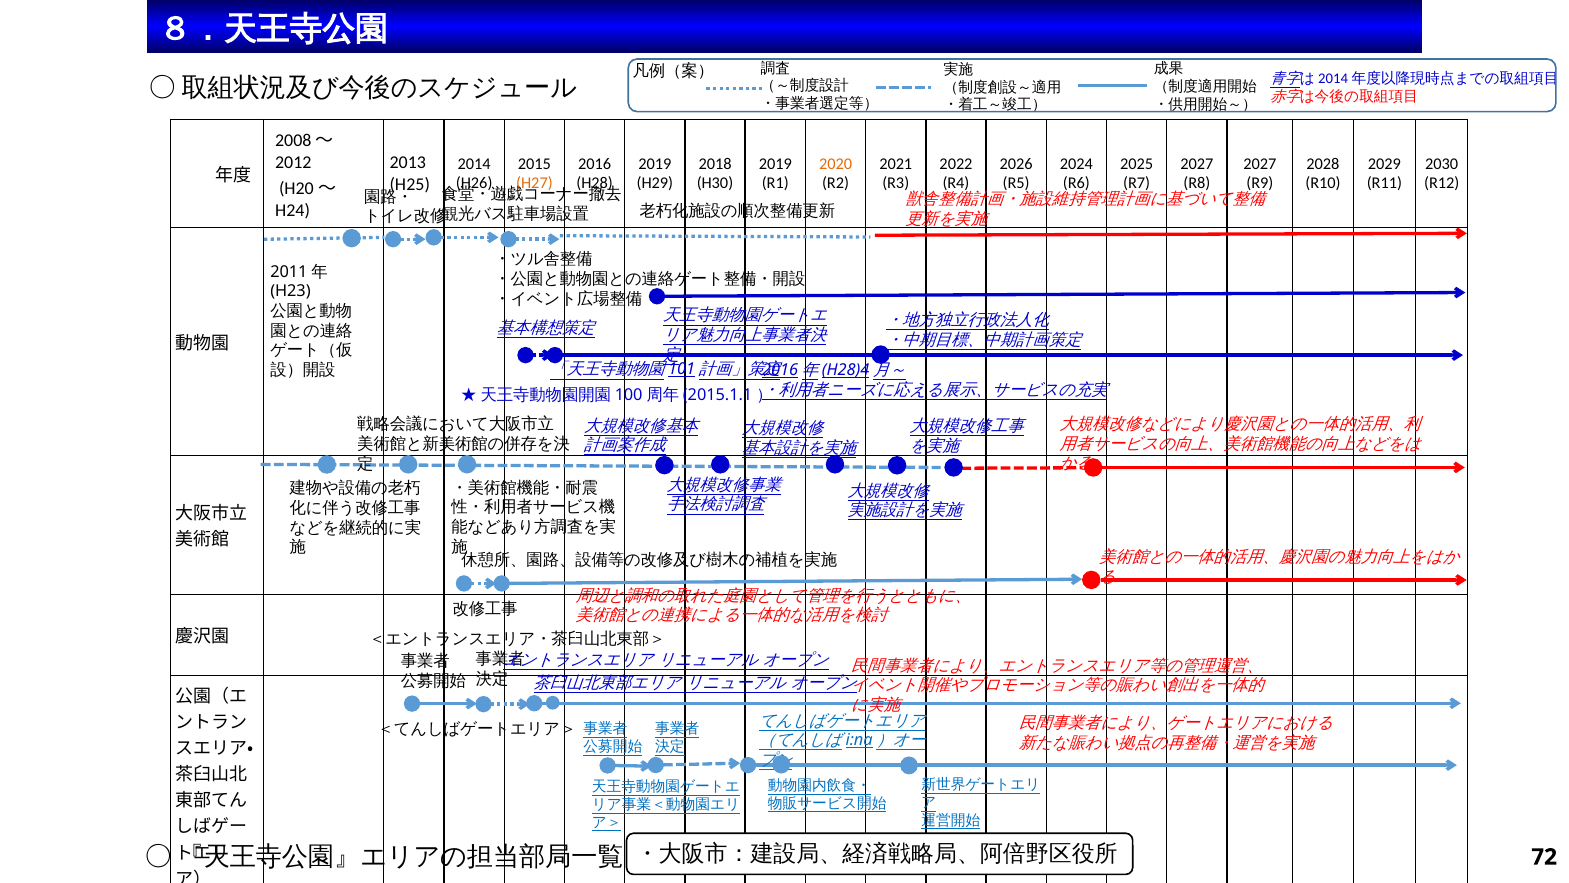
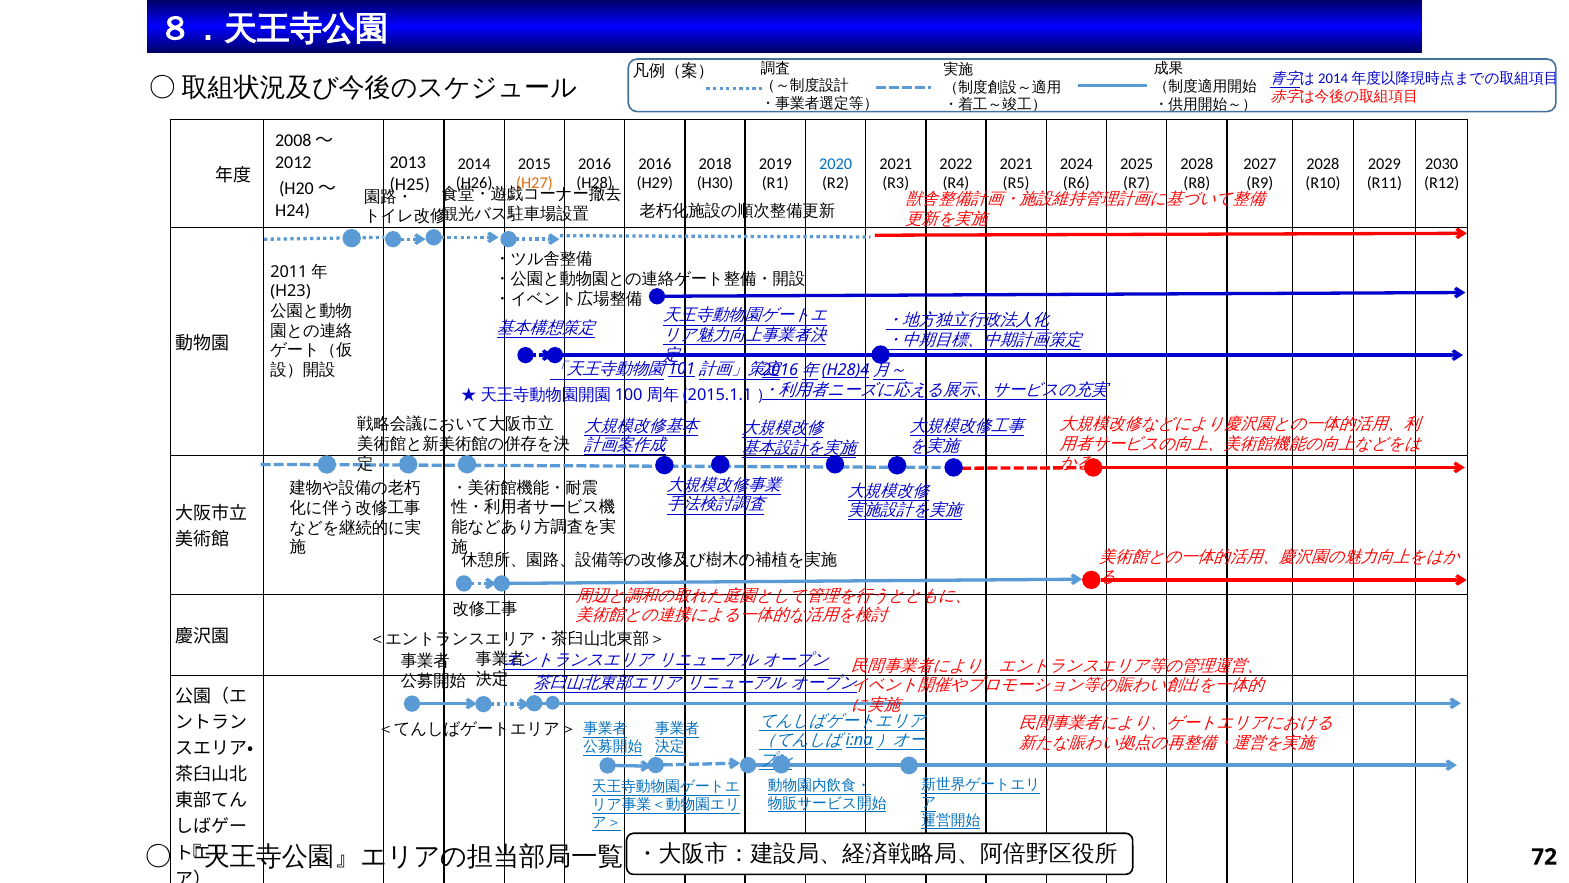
2019: 2019 -> 2016 (655, 164)
2020 colour: orange -> blue (836, 164)
2026: 2026 -> 2021 (1016, 164)
2027: 2027 -> 2028 (1197, 164)
